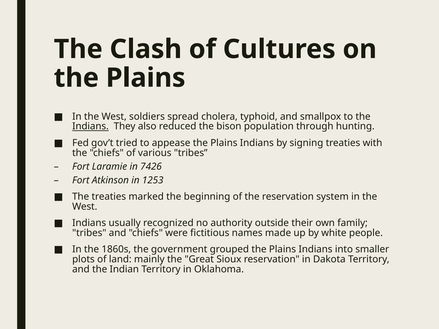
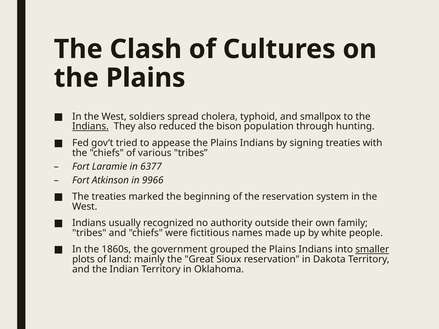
7426: 7426 -> 6377 (151, 167)
1253: 1253 -> 9966 (153, 180)
smaller underline: none -> present (372, 250)
